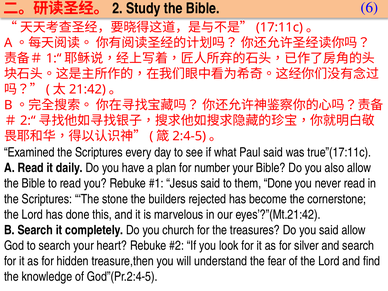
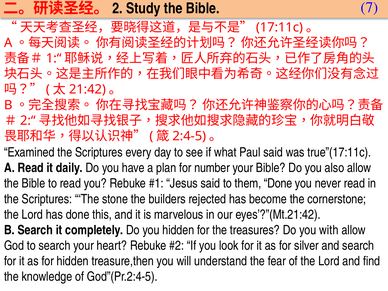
6: 6 -> 7 (369, 7)
you church: church -> hidden (178, 230)
you said: said -> with (329, 230)
